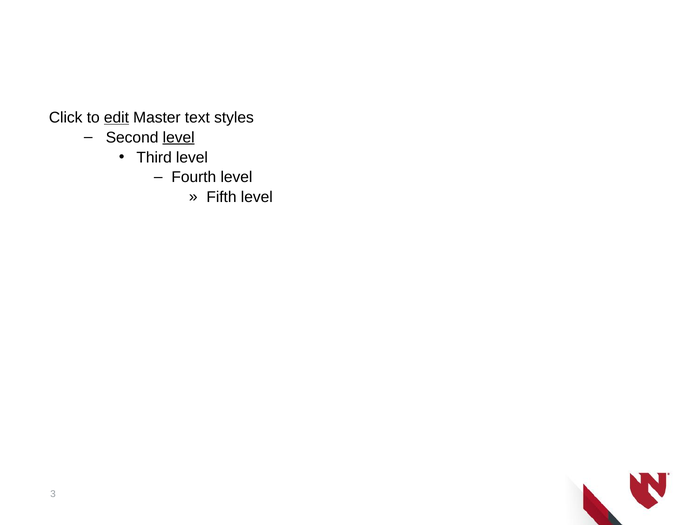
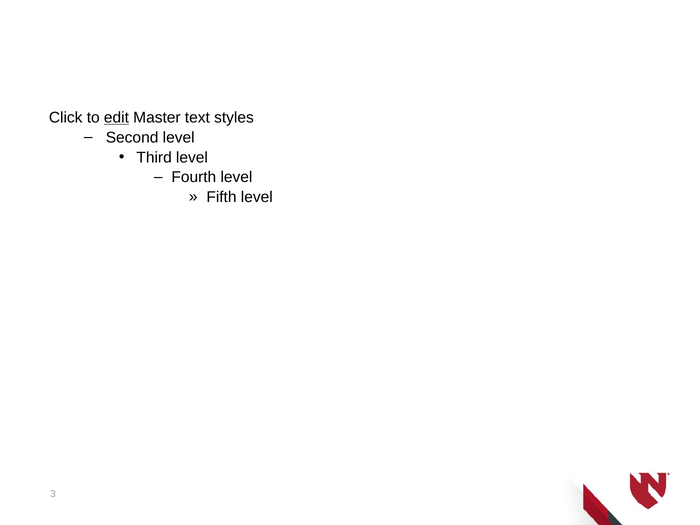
level underline: present -> none (179, 137)
